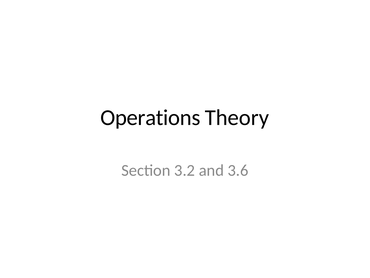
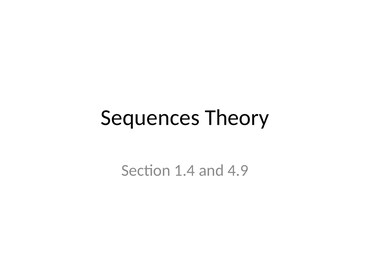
Operations: Operations -> Sequences (150, 118)
3.2: 3.2 -> 1.4 (185, 170)
3.6: 3.6 -> 4.9 (238, 170)
